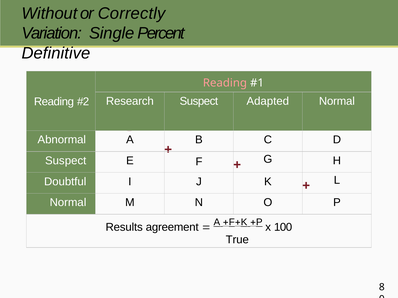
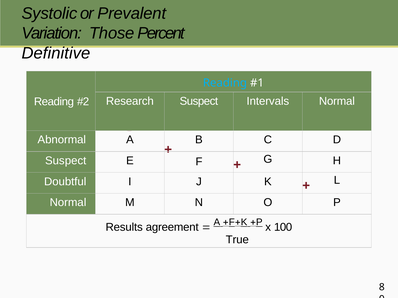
Without: Without -> Systolic (50, 13)
Correctly: Correctly -> Prevalent (132, 13)
Single: Single -> Those (112, 33)
Reading colour: pink -> light blue (225, 83)
Adapted: Adapted -> Intervals (268, 101)
